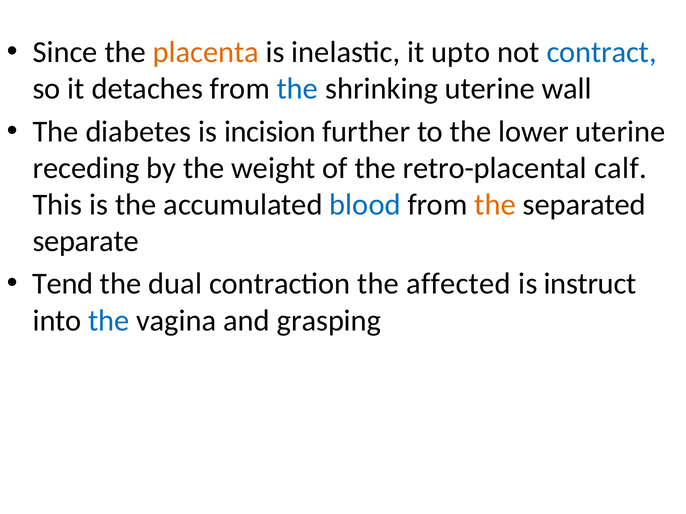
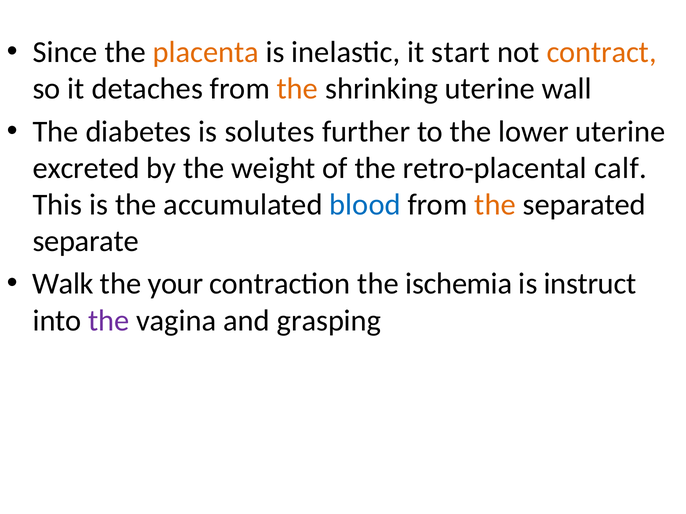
upto: upto -> start (461, 52)
contract colour: blue -> orange (602, 52)
the colour: blue -> orange (297, 89)
incision: incision -> solutes (270, 132)
receding: receding -> excreted (86, 168)
Tend: Tend -> Walk (63, 284)
dual: dual -> your (175, 284)
affected: affected -> ischemia (459, 284)
the colour: blue -> purple (109, 321)
